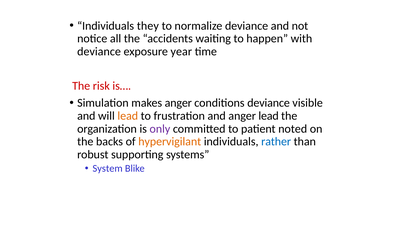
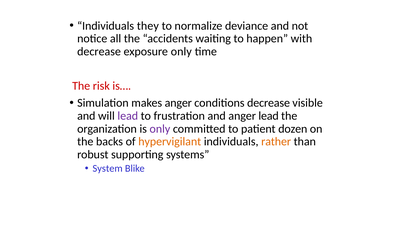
deviance: deviance -> decrease (99, 52)
exposure year: year -> only (181, 52)
conditions deviance: deviance -> decrease (269, 103)
lead colour: orange -> purple (128, 116)
noted: noted -> dozen (293, 129)
rather colour: blue -> orange (276, 142)
